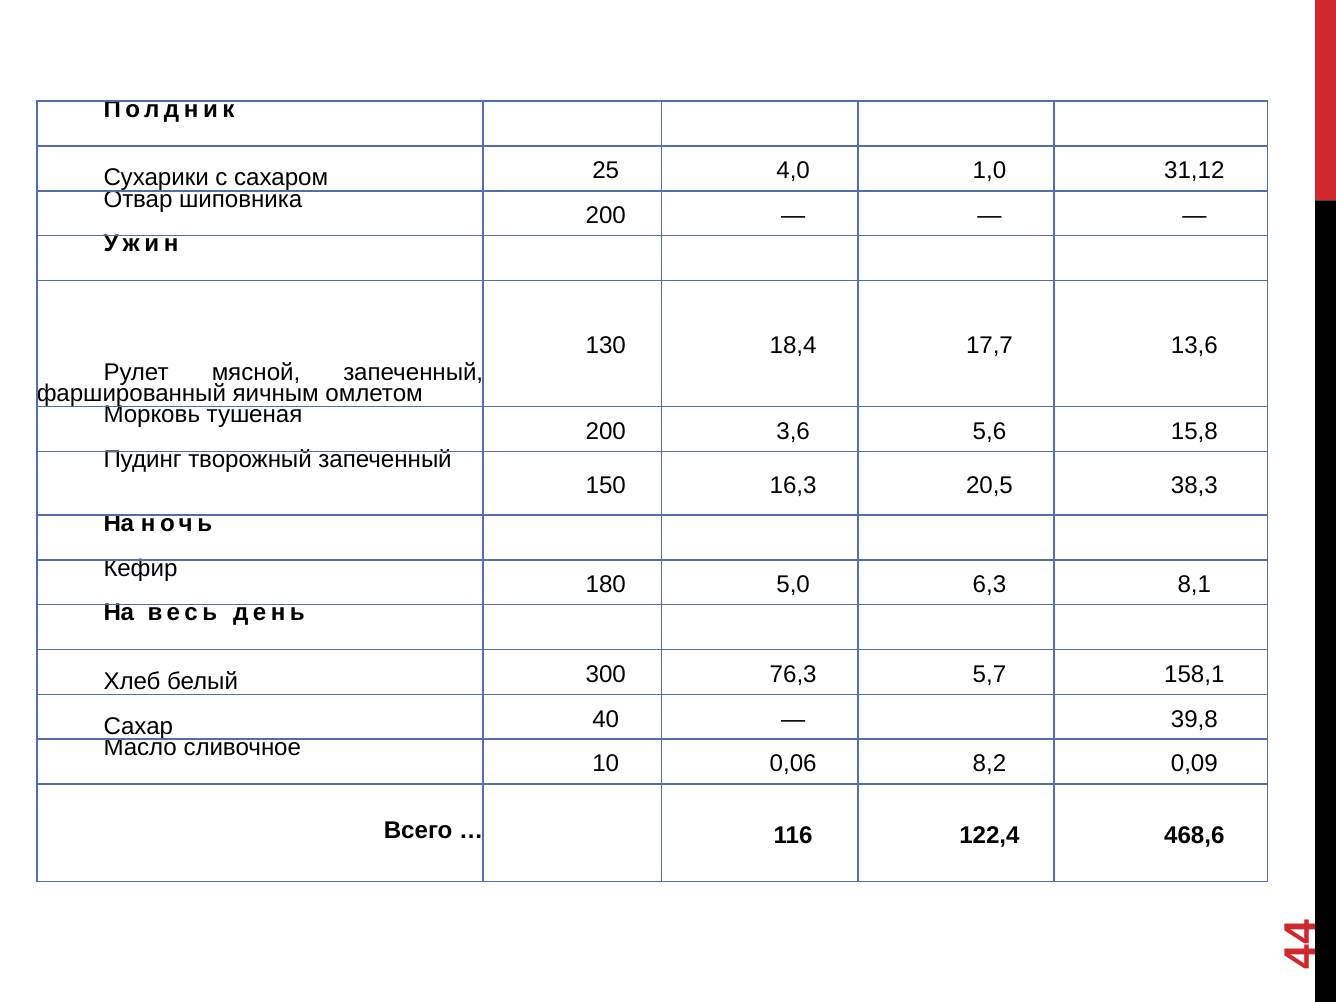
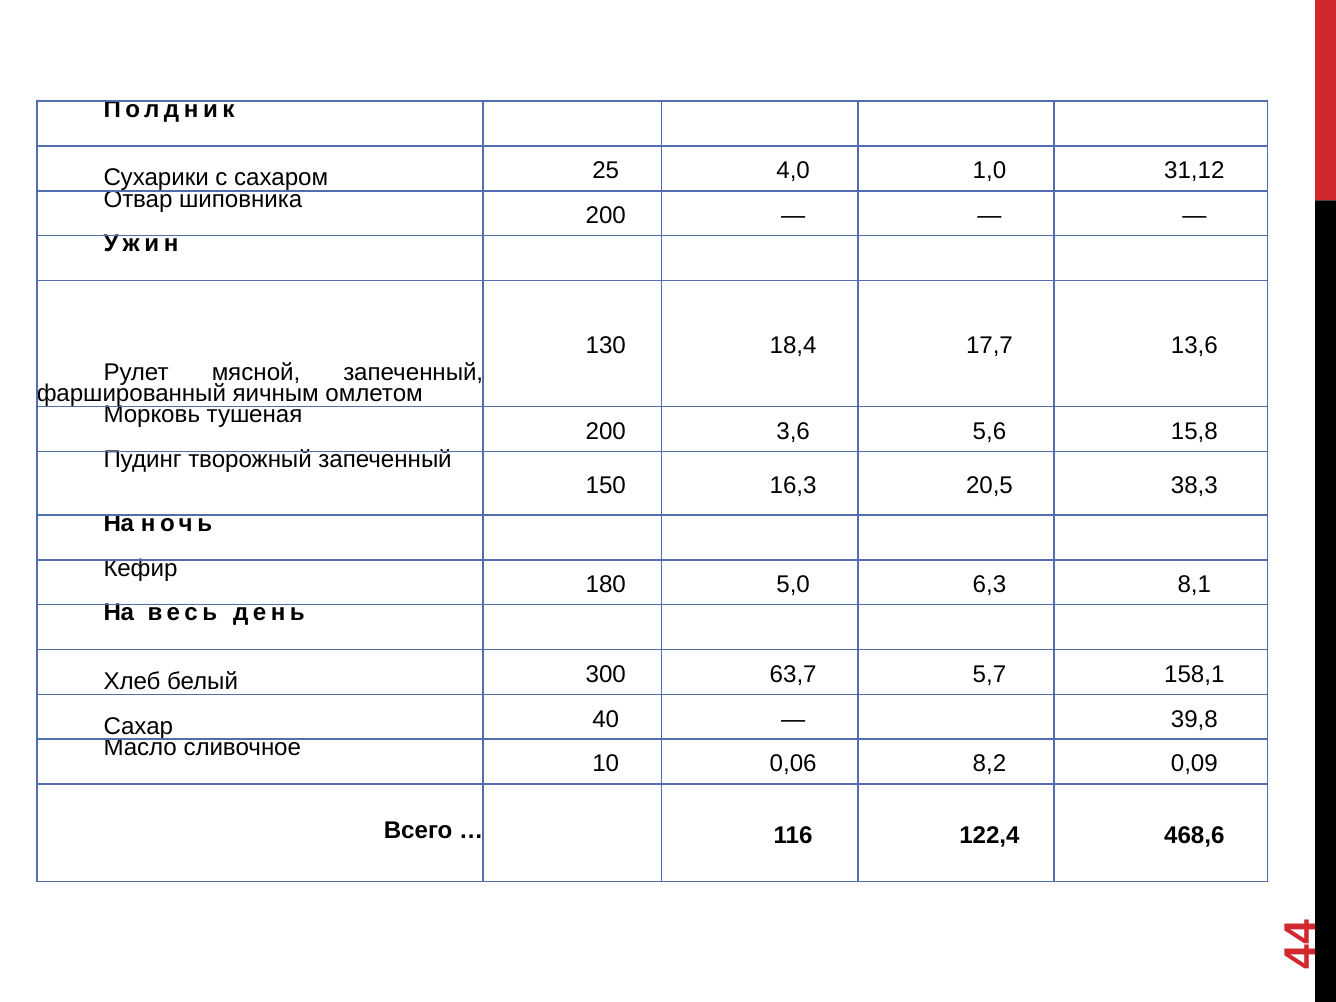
76,3: 76,3 -> 63,7 (793, 674)
